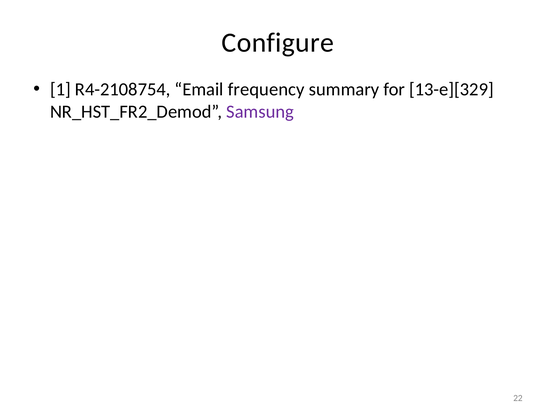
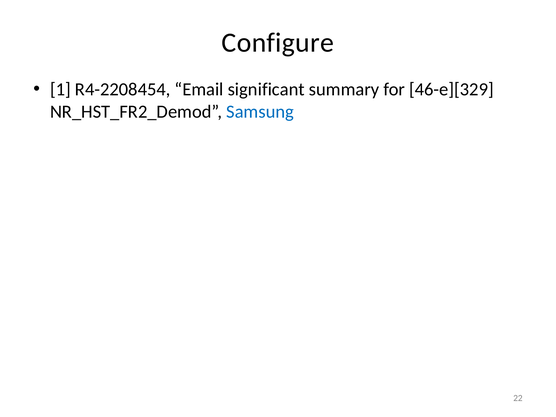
R4-2108754: R4-2108754 -> R4-2208454 (123, 89)
frequency: frequency -> significant (266, 89)
13-e][329: 13-e][329 -> 46-e][329 (451, 89)
Samsung colour: purple -> blue (260, 112)
